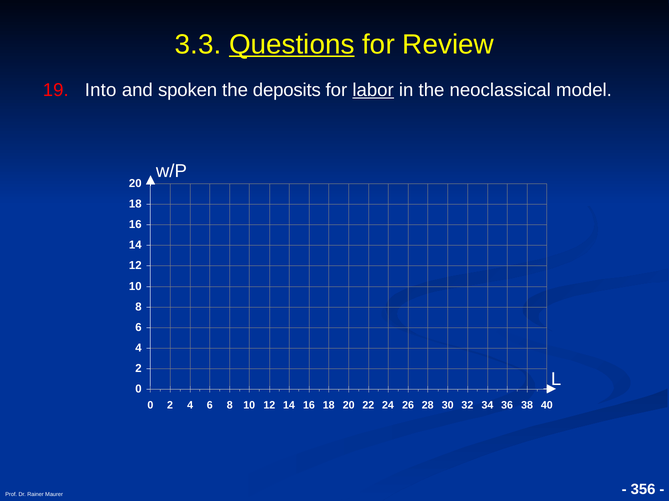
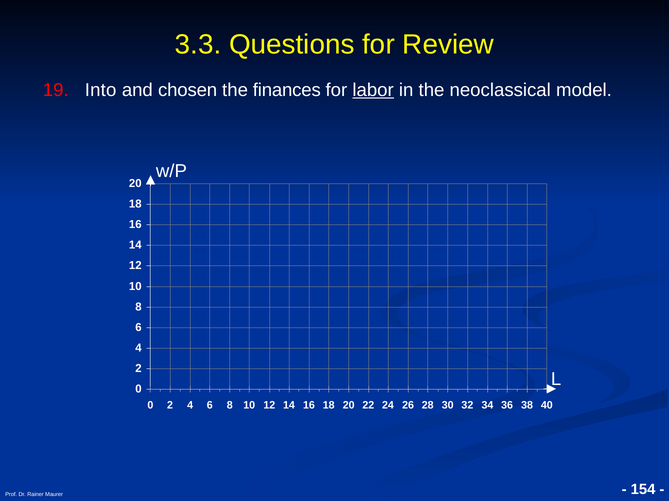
Questions underline: present -> none (292, 44)
spoken: spoken -> chosen (188, 90)
deposits: deposits -> finances (287, 90)
356: 356 -> 154 (643, 490)
